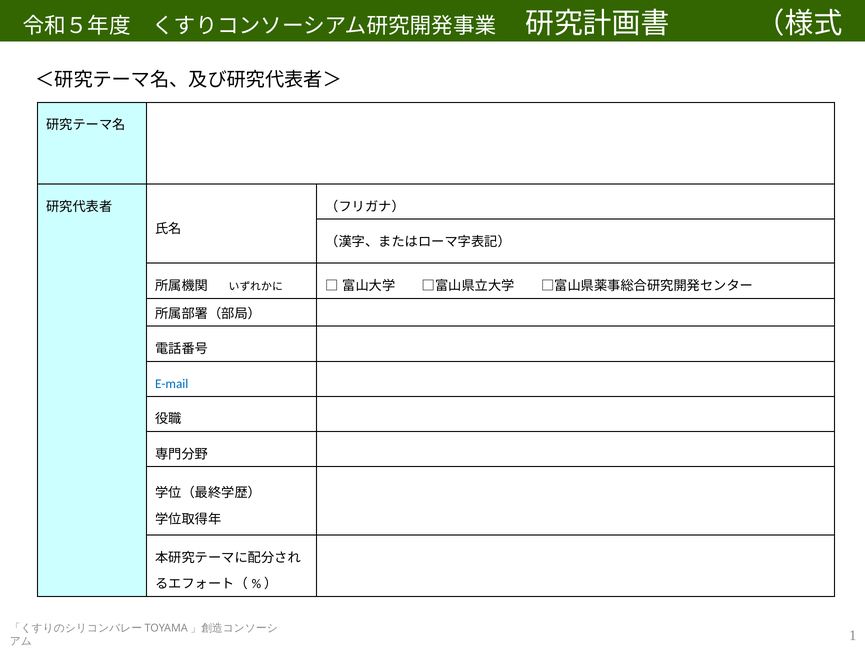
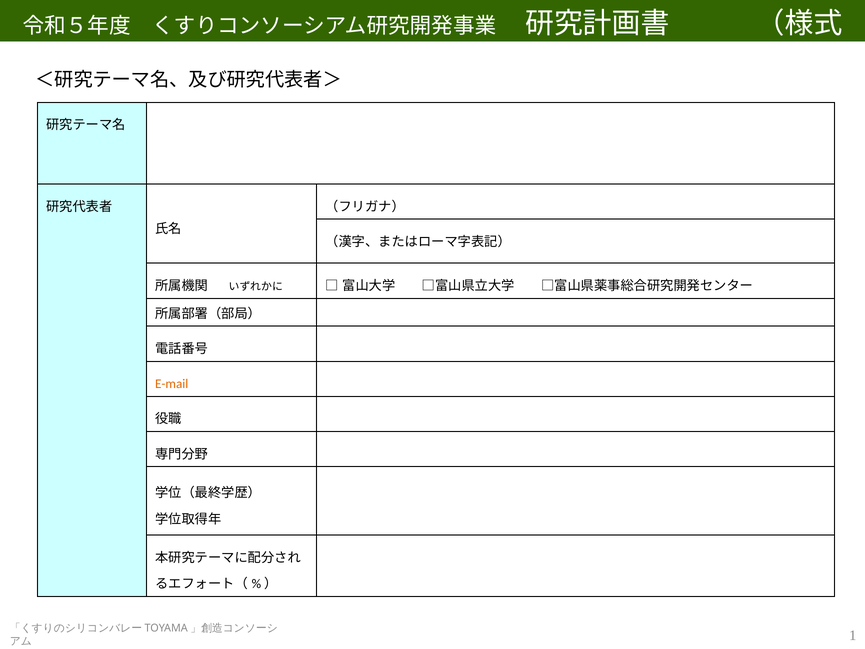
E-mail colour: blue -> orange (172, 384)
